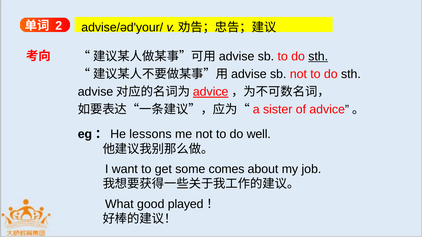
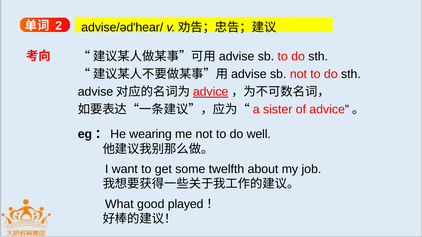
advise/əd'your/: advise/əd'your/ -> advise/əd'hear/ (122, 27)
sth underline: present -> none (318, 57)
lessons: lessons -> wearing (151, 134)
comes: comes -> twelfth (226, 169)
